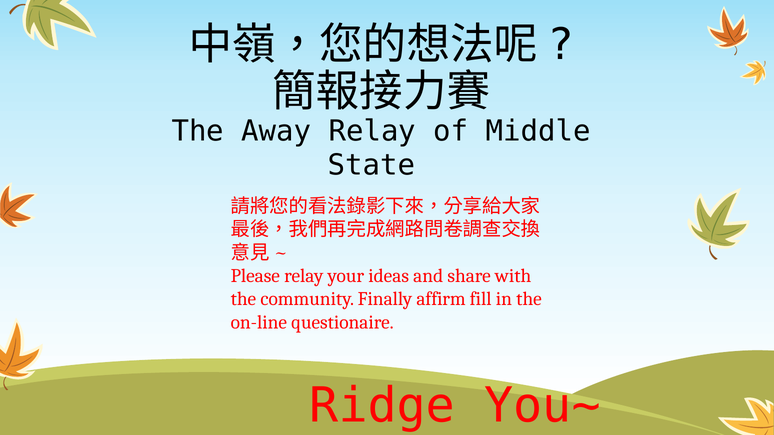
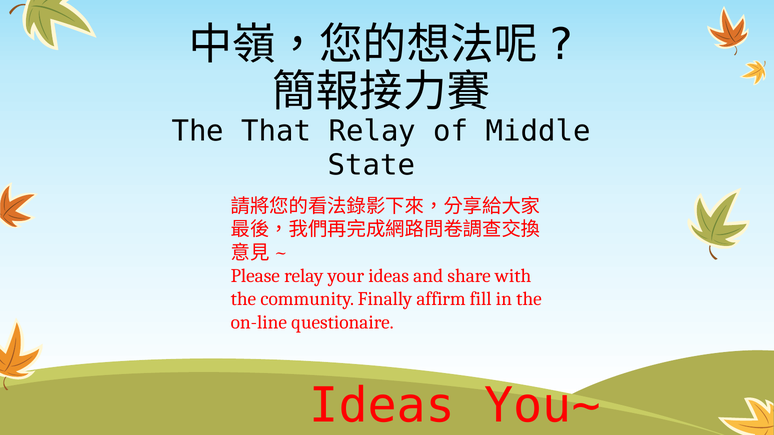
Away: Away -> That (276, 131)
Ridge: Ridge -> Ideas (382, 406)
